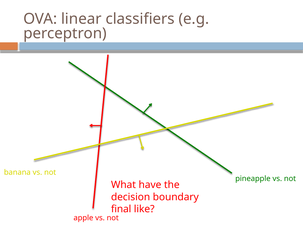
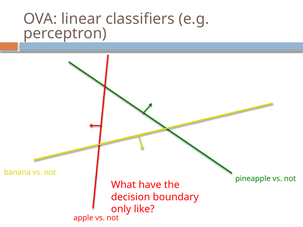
final: final -> only (121, 209)
